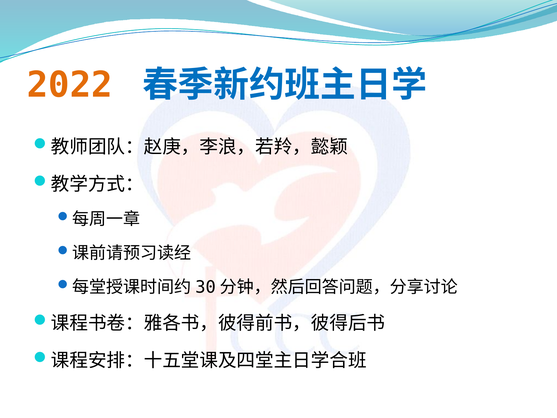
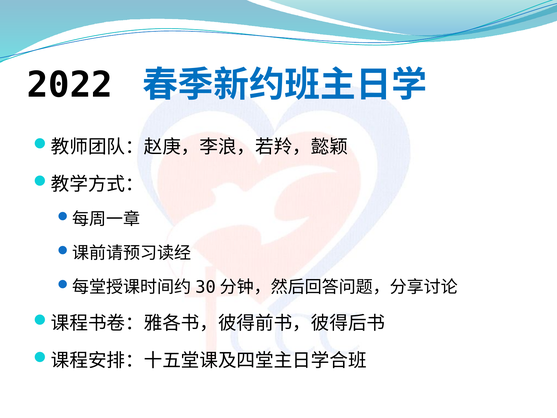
2022 colour: orange -> black (70, 85)
